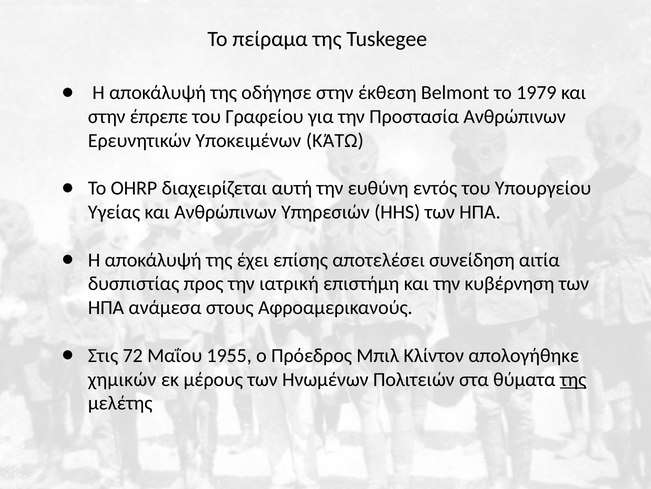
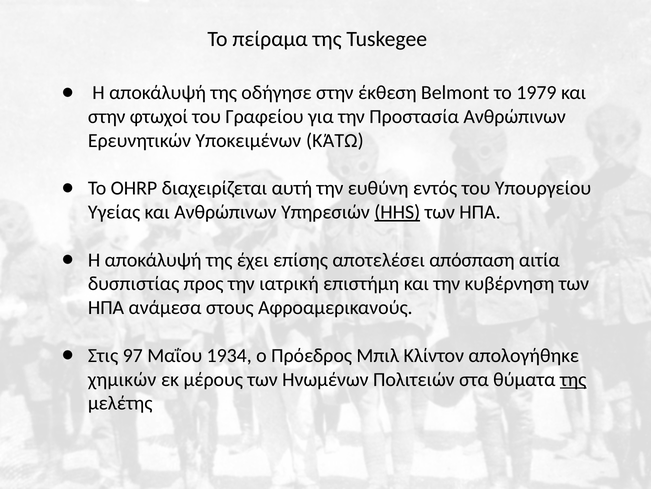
έπρεπε: έπρεπε -> φτωχοί (159, 116)
HHS underline: none -> present (397, 212)
συνείδηση: συνείδηση -> απόσπαση (472, 260)
72: 72 -> 97 (133, 355)
1955: 1955 -> 1934 (229, 355)
